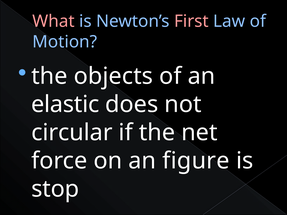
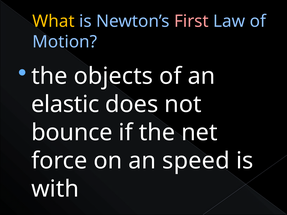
What colour: pink -> yellow (54, 21)
circular: circular -> bounce (72, 133)
figure: figure -> speed (196, 161)
stop: stop -> with (55, 189)
